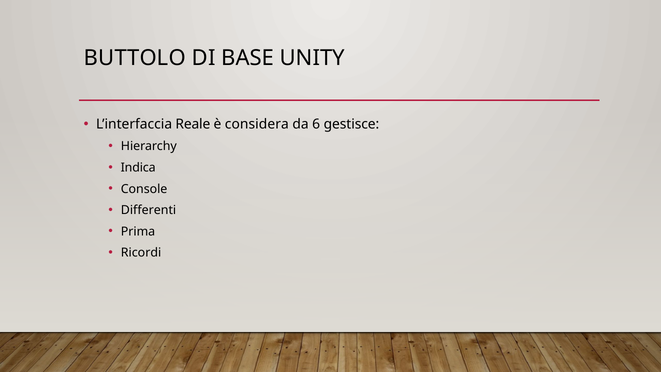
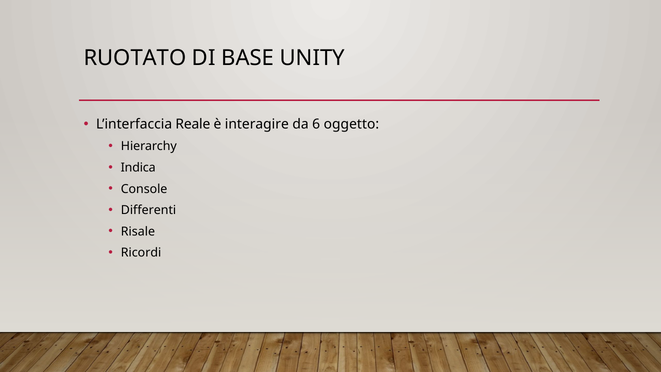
BUTTOLO: BUTTOLO -> RUOTATO (135, 58)
considera: considera -> interagire (257, 124)
gestisce: gestisce -> oggetto (351, 124)
Prima: Prima -> Risale (138, 231)
